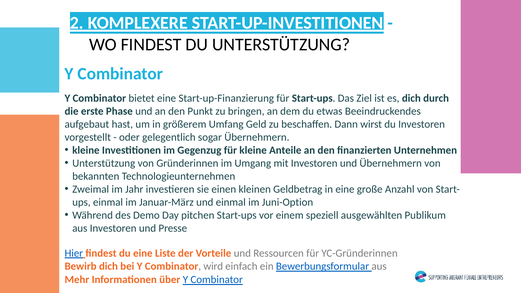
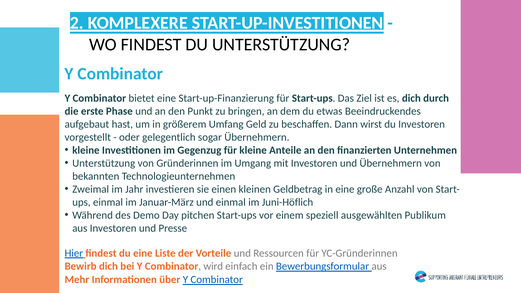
Juni-Option: Juni-Option -> Juni-Höflich (288, 202)
